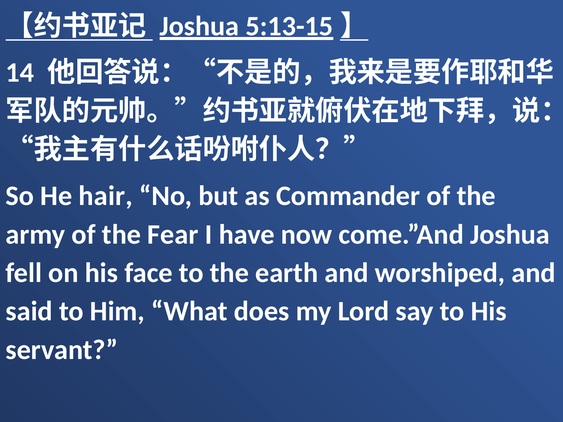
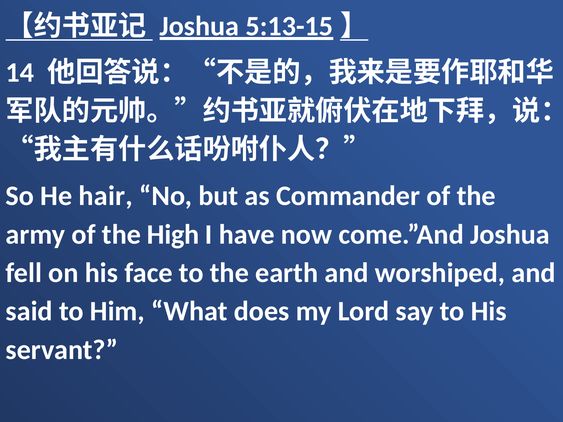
Fear: Fear -> High (173, 235)
